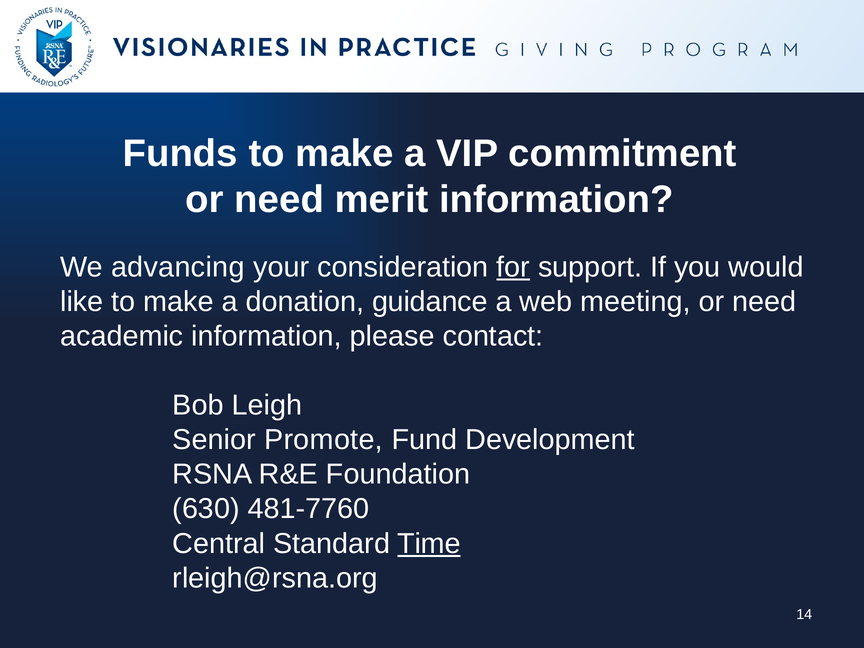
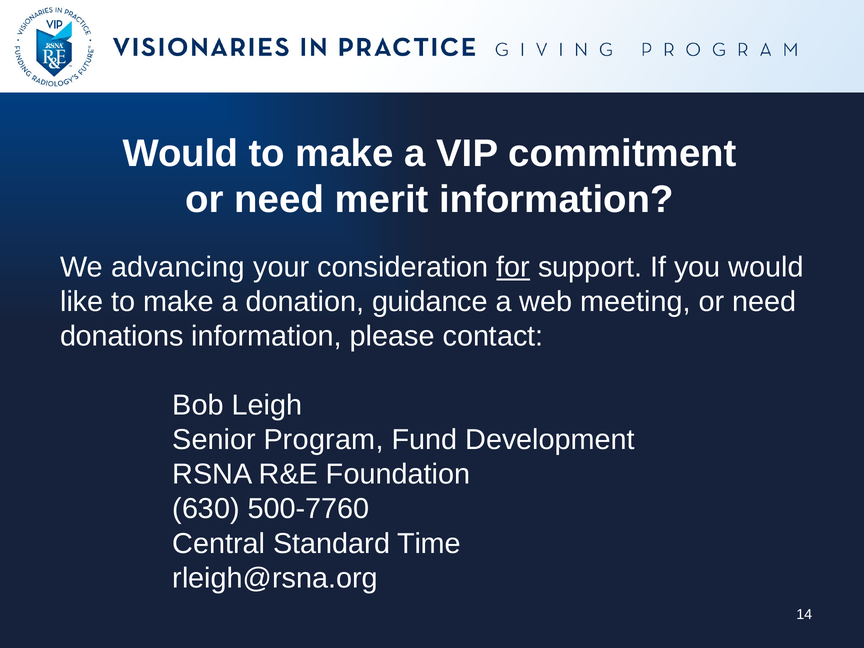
Funds: Funds -> Would (180, 154)
academic: academic -> donations (122, 336)
Promote: Promote -> Program (324, 440)
481-7760: 481-7760 -> 500-7760 (309, 509)
Time underline: present -> none (429, 544)
